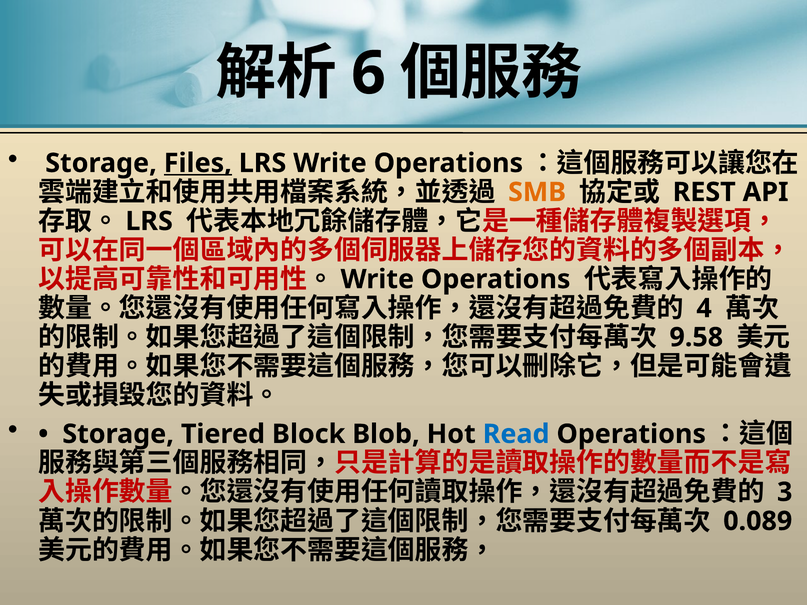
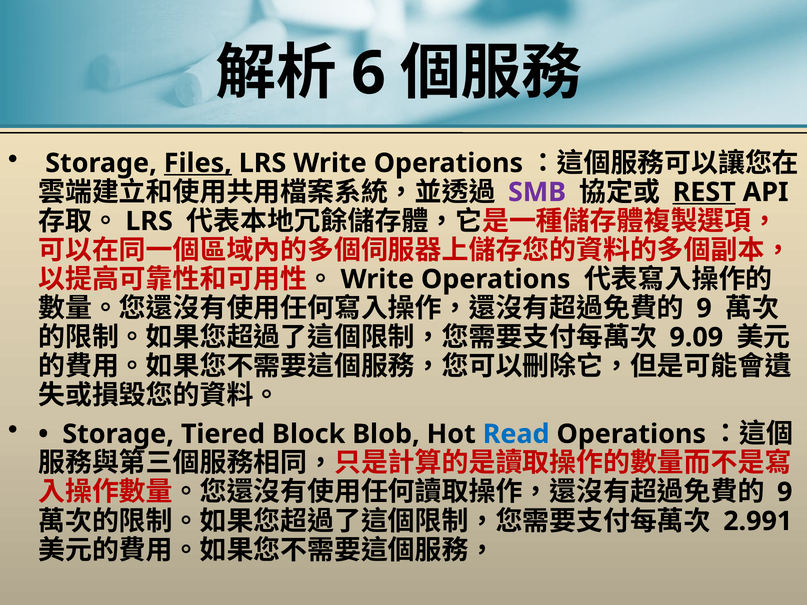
SMB colour: orange -> purple (537, 192)
REST underline: none -> present (704, 192)
4: 4 -> 9 (704, 308)
9.58: 9.58 -> 9.09 (696, 337)
3: 3 -> 9 (785, 492)
0.089: 0.089 -> 2.991 (758, 521)
